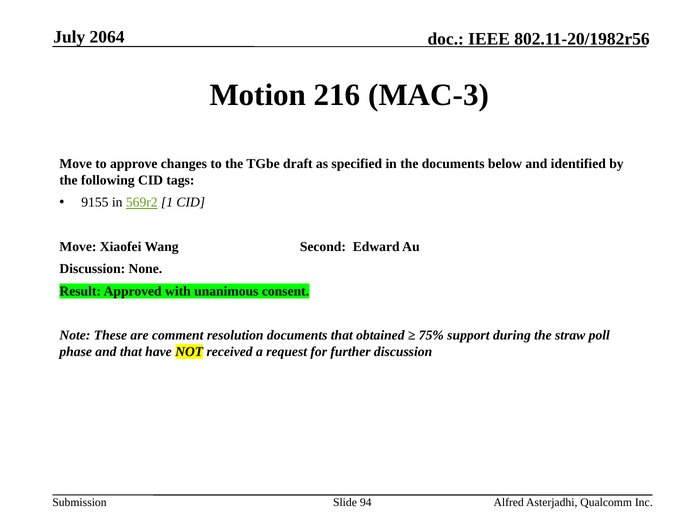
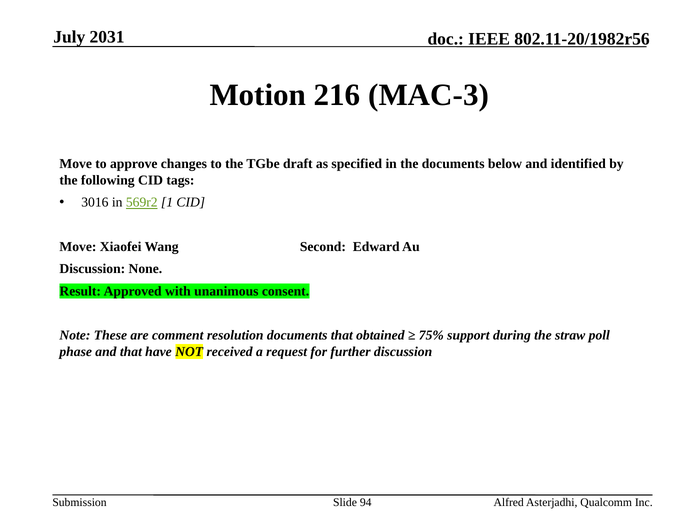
2064: 2064 -> 2031 (107, 37)
9155: 9155 -> 3016 (95, 203)
